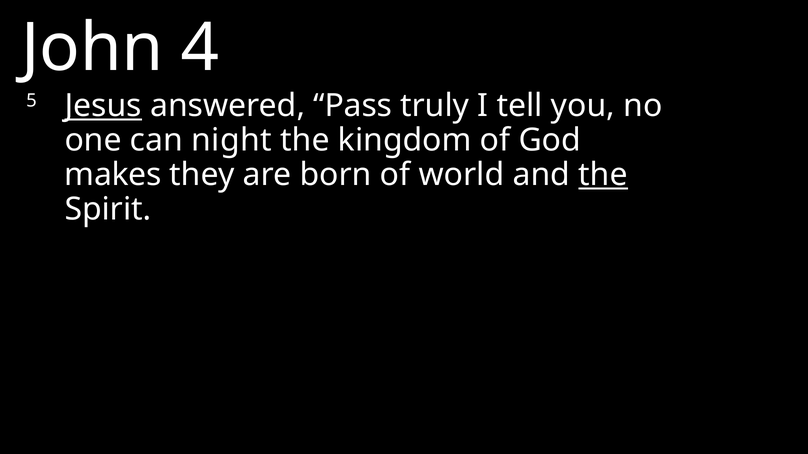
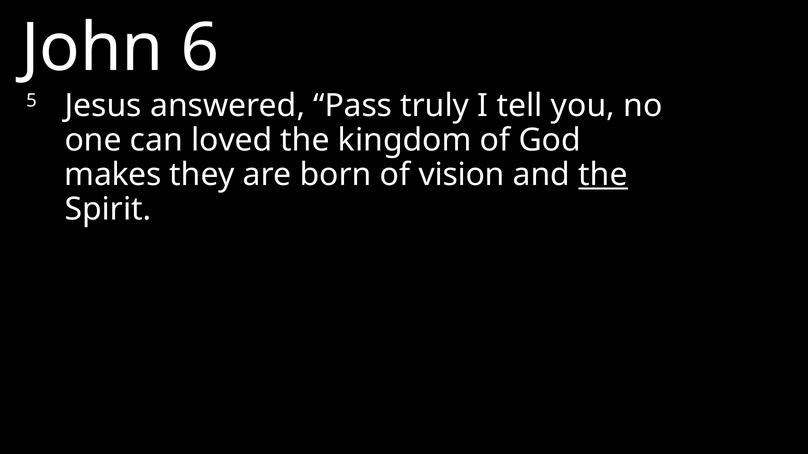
4: 4 -> 6 (200, 48)
Jesus underline: present -> none (103, 106)
night: night -> loved (232, 140)
world: world -> vision (462, 175)
